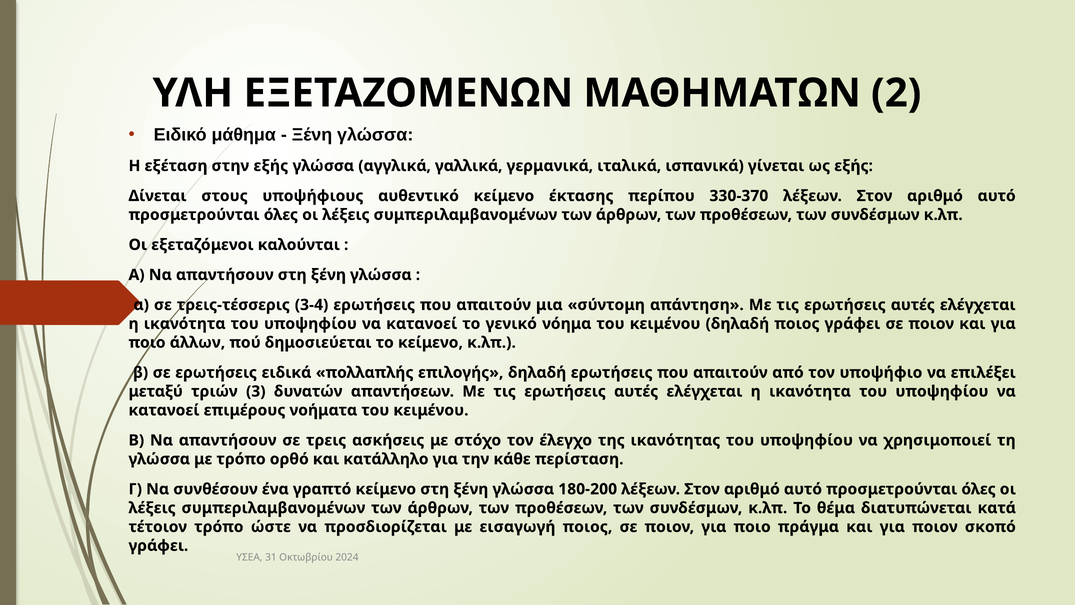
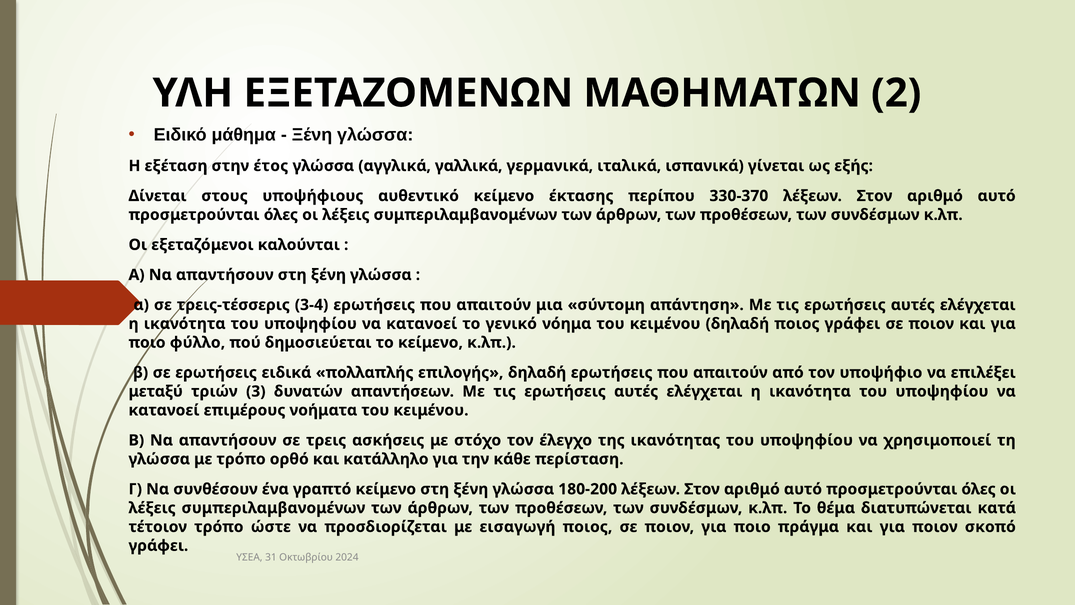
στην εξής: εξής -> έτος (271, 166)
άλλων: άλλων -> φύλλο (197, 342)
